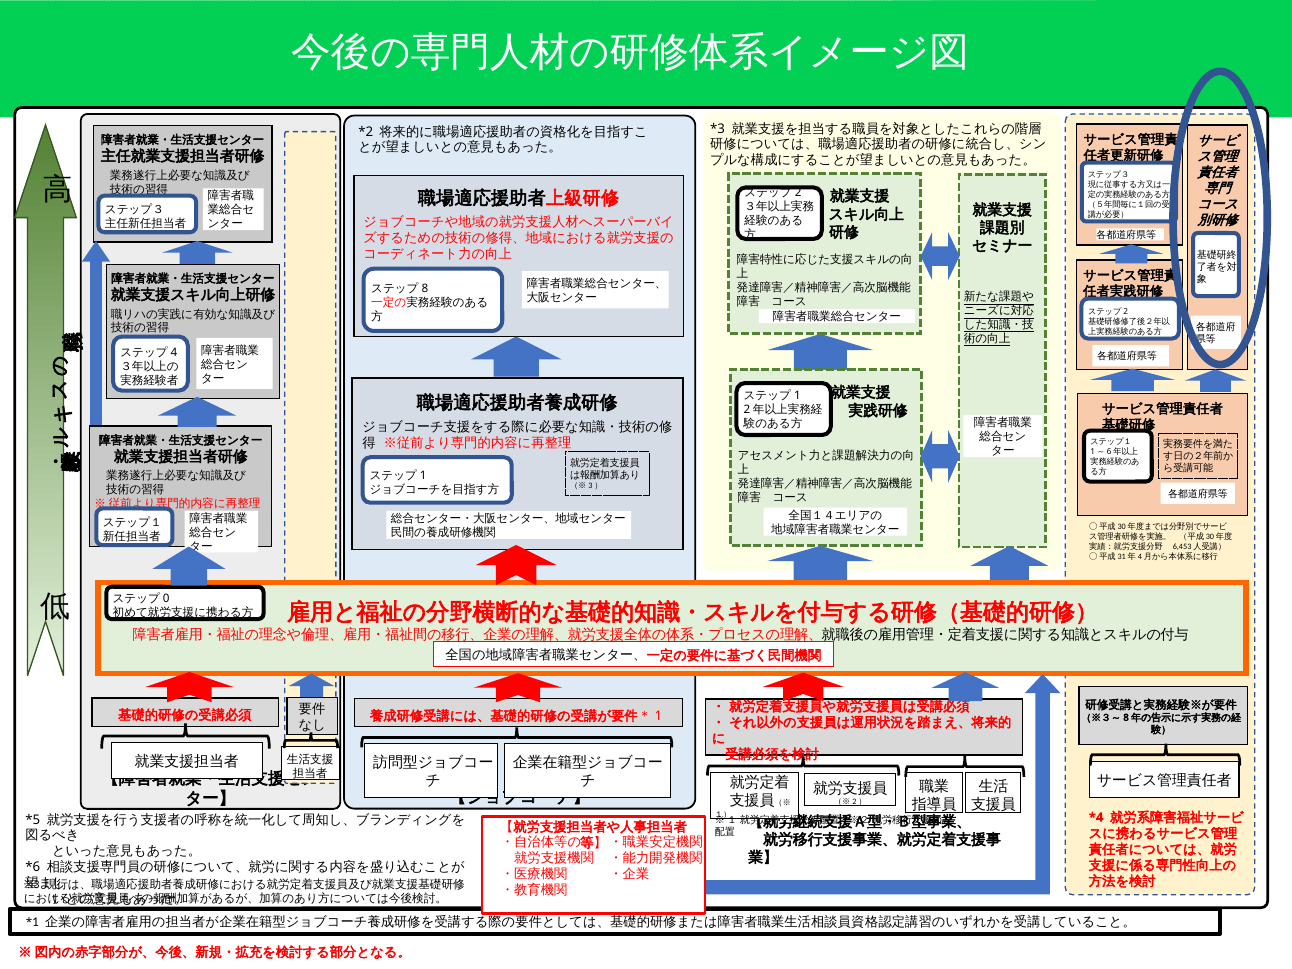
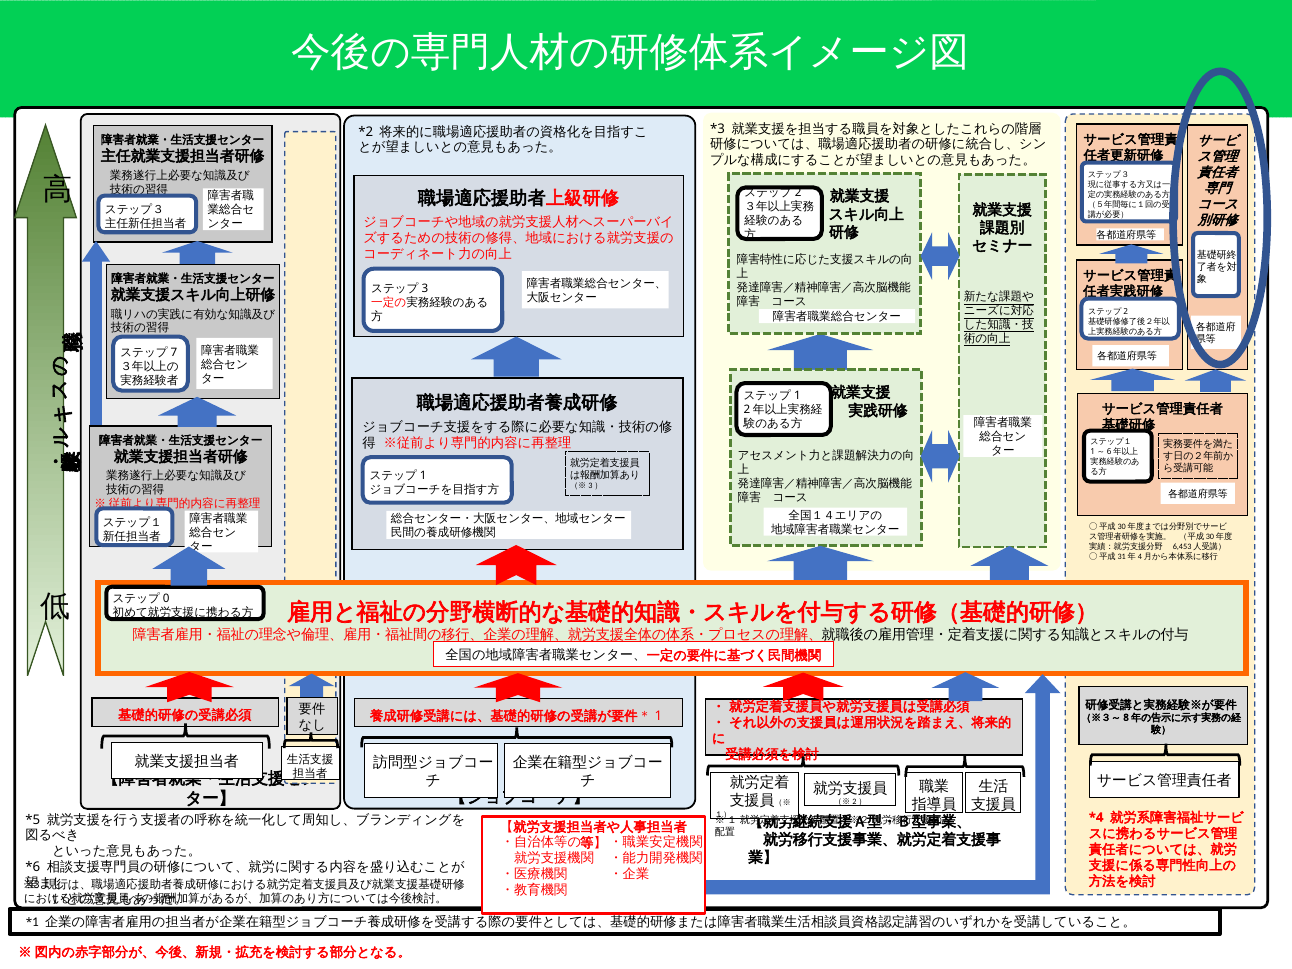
8: 8 -> 3 (425, 289)
4: 4 -> 7 (174, 353)
